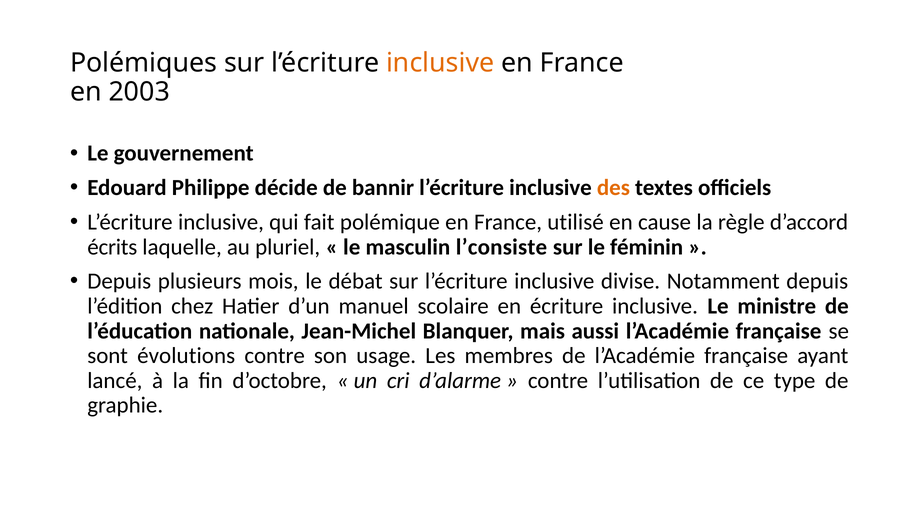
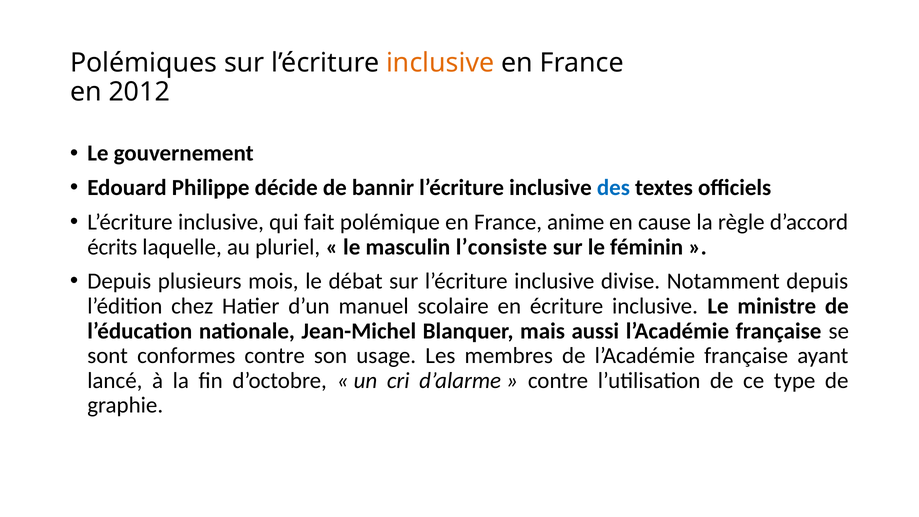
2003: 2003 -> 2012 (139, 92)
des colour: orange -> blue (613, 188)
utilisé: utilisé -> anime (576, 222)
évolutions: évolutions -> conformes (186, 356)
